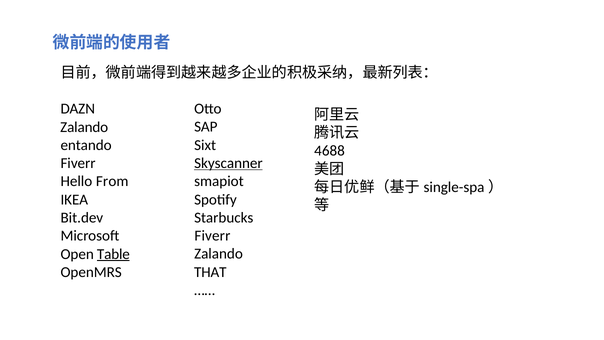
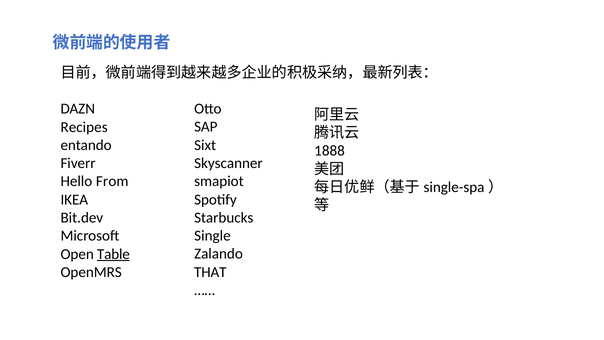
Zalando: Zalando -> Recipes (84, 127)
4688: 4688 -> 1888 (330, 151)
Skyscanner underline: present -> none (228, 163)
Fiverr: Fiverr -> Single (212, 236)
